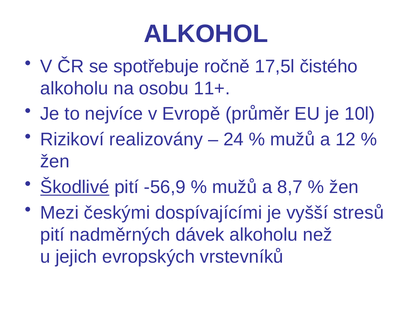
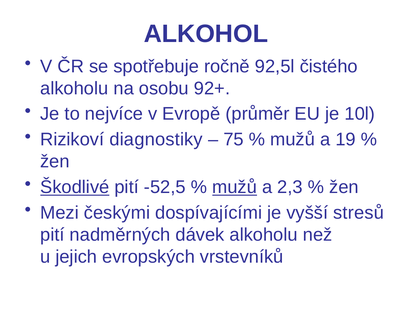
17,5l: 17,5l -> 92,5l (275, 66)
11+: 11+ -> 92+ (212, 88)
realizovány: realizovány -> diagnostiky (156, 140)
24: 24 -> 75 (234, 140)
12: 12 -> 19 (346, 140)
-56,9: -56,9 -> -52,5 (165, 187)
mužů underline: none -> present (235, 187)
8,7: 8,7 -> 2,3 (290, 187)
